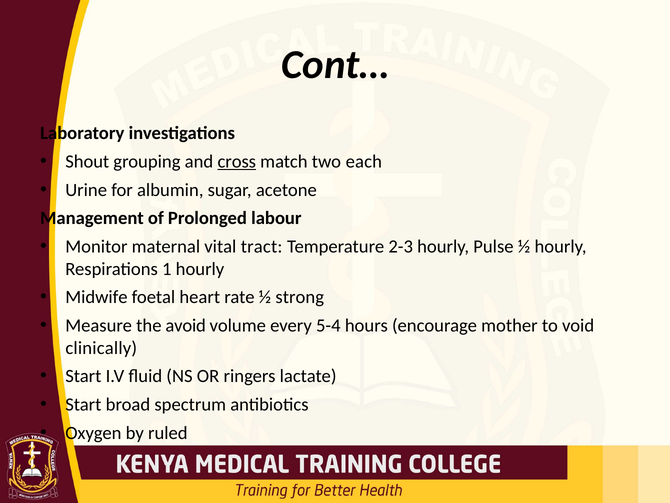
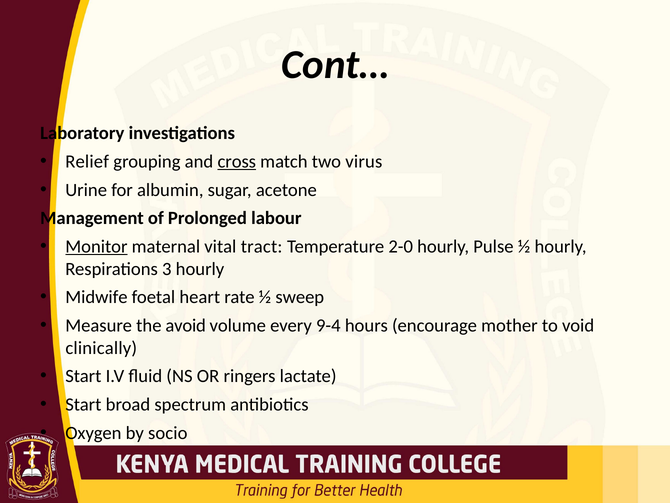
Shout: Shout -> Relief (87, 161)
each: each -> virus (364, 161)
Monitor underline: none -> present (96, 246)
2-3: 2-3 -> 2-0 (401, 246)
1: 1 -> 3 (167, 269)
strong: strong -> sweep (300, 297)
5-4: 5-4 -> 9-4 (328, 325)
ruled: ruled -> socio (168, 433)
